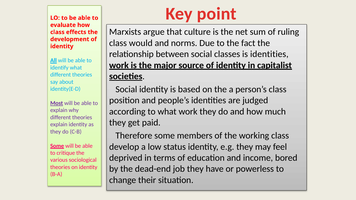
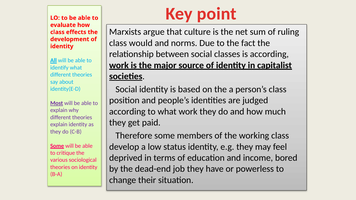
is identities: identities -> according (269, 54)
